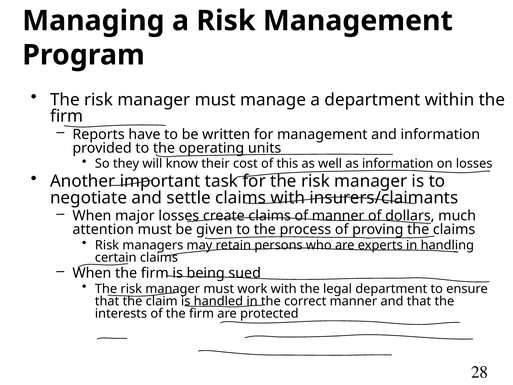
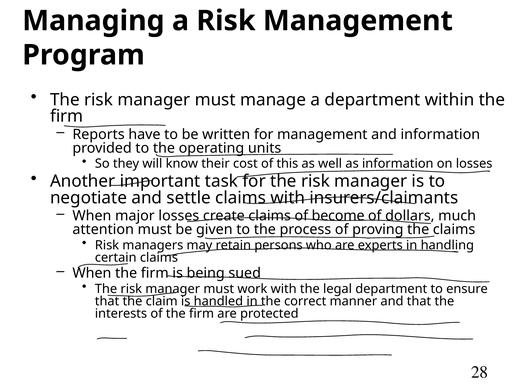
of manner: manner -> become (338, 216)
